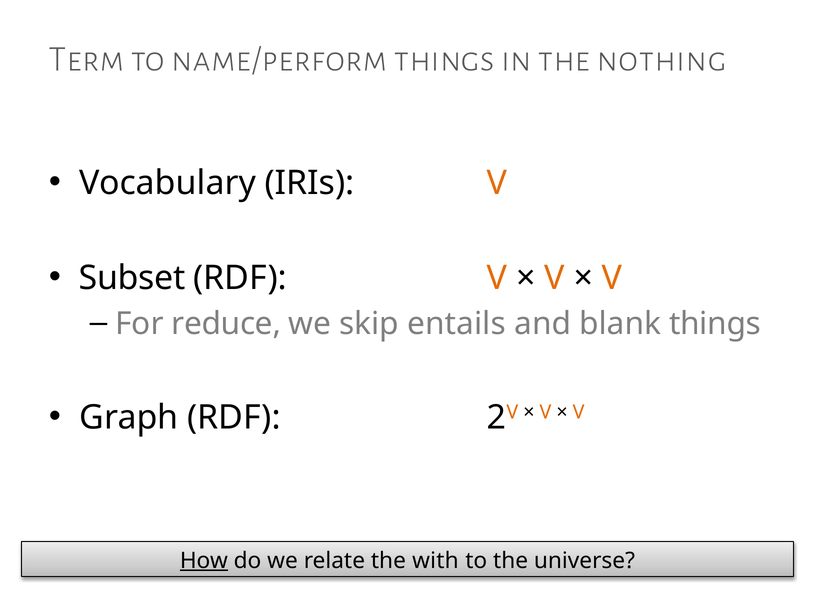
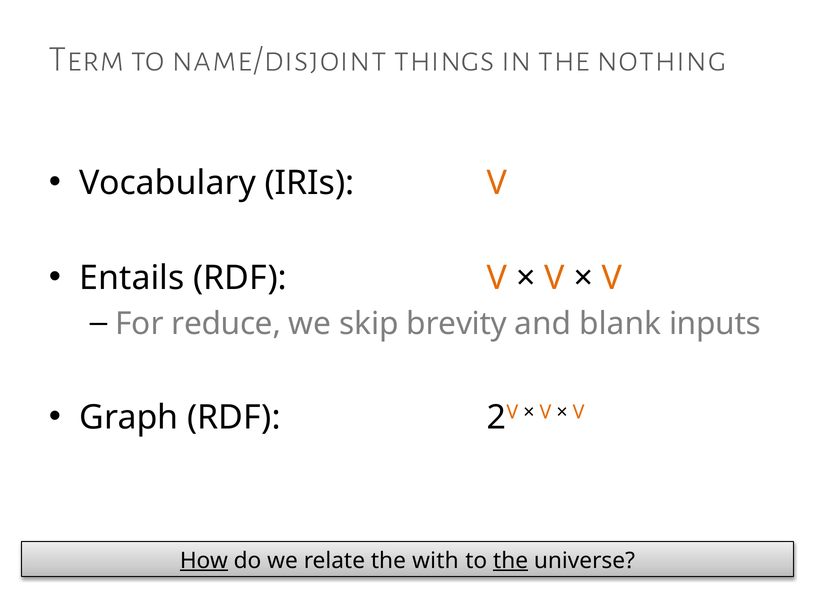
name/perform: name/perform -> name/disjoint (279, 59)
Subset: Subset -> Entails (132, 278)
entails: entails -> brevity (457, 324)
blank things: things -> inputs (715, 324)
the underline: none -> present (511, 561)
